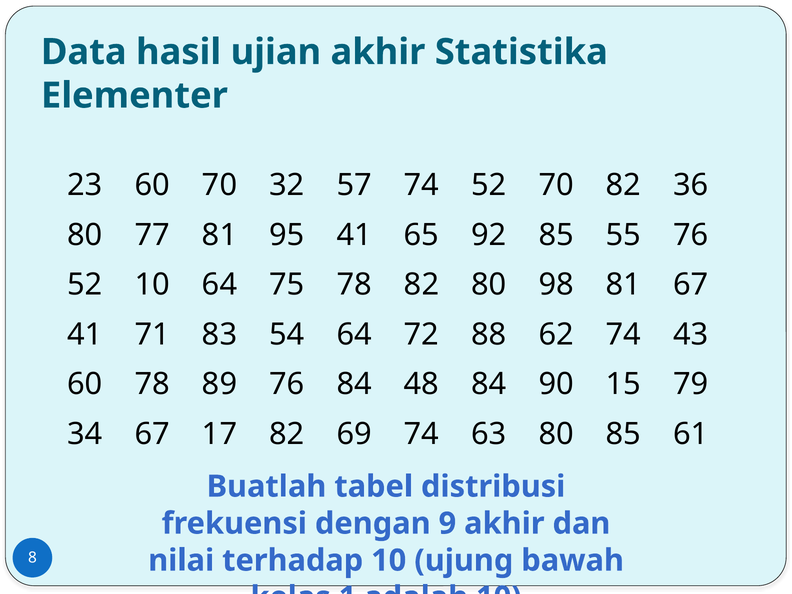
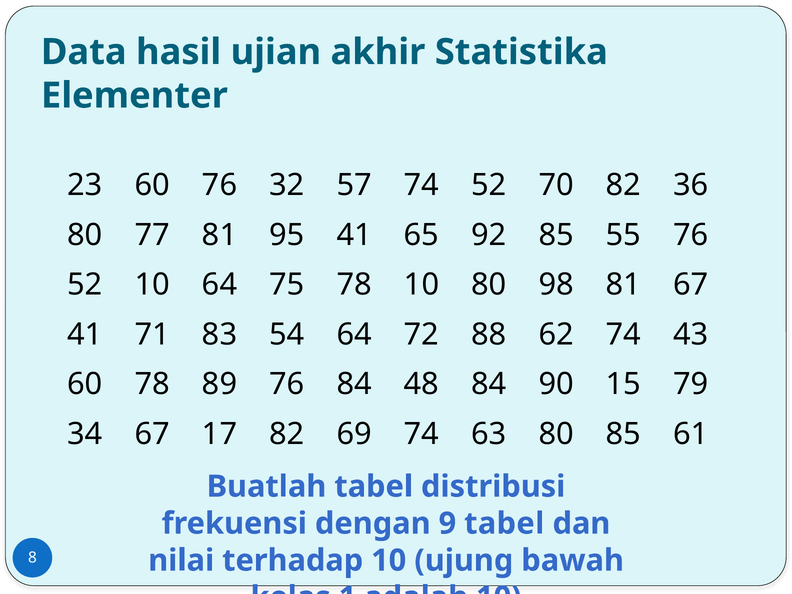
60 70: 70 -> 76 (220, 185)
78 82: 82 -> 10 (422, 285)
9 akhir: akhir -> tabel (504, 523)
